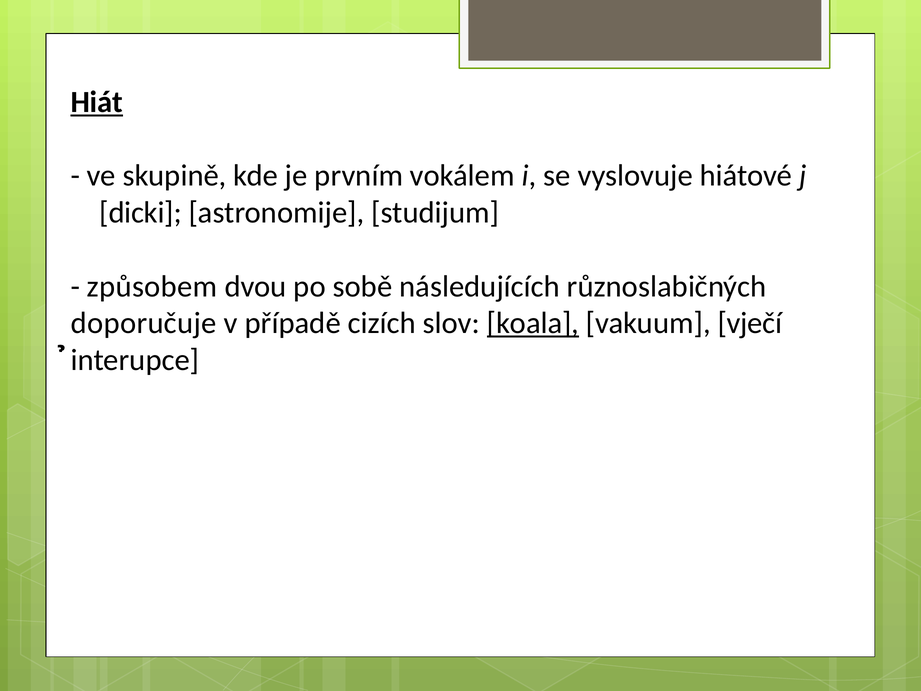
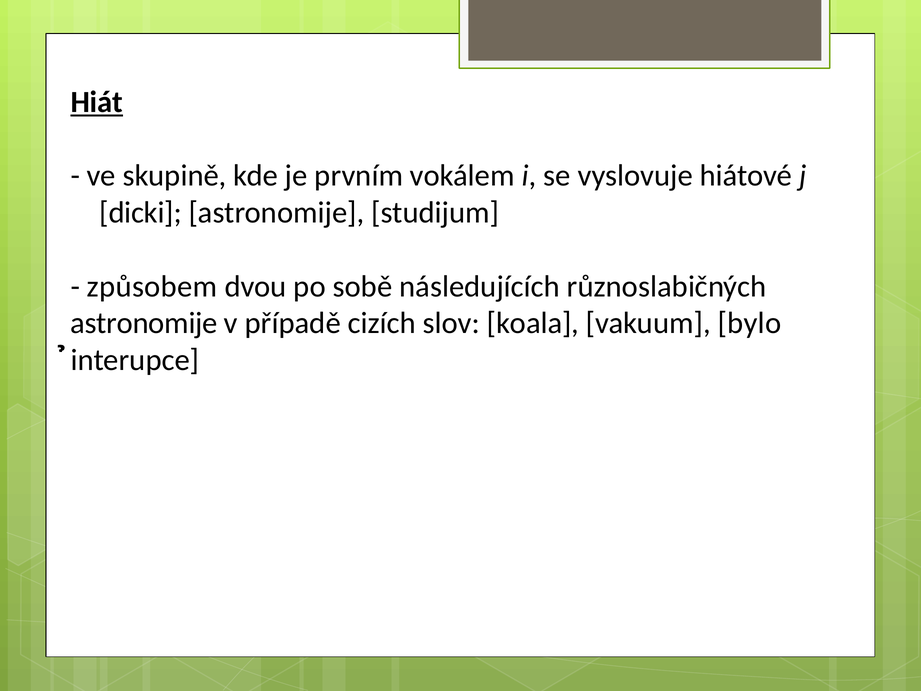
doporučuje: doporučuje -> astronomije (144, 323)
koala underline: present -> none (533, 323)
vječí: vječí -> bylo (750, 323)
